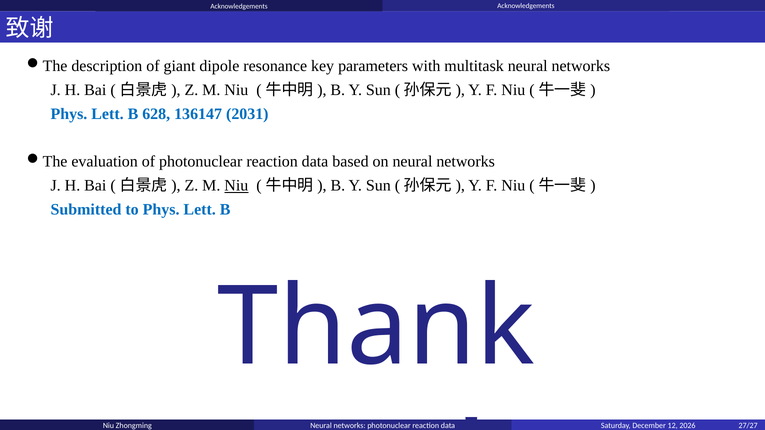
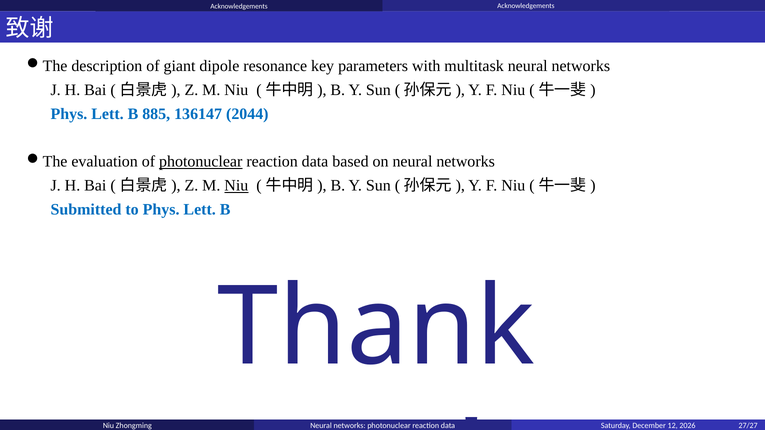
628: 628 -> 885 (156, 114)
2031: 2031 -> 2044 (247, 114)
photonuclear underline: none -> present (201, 162)
